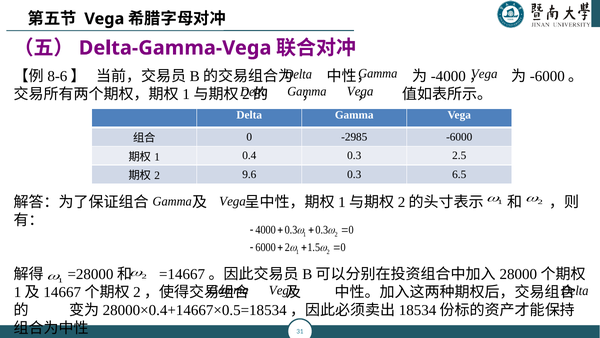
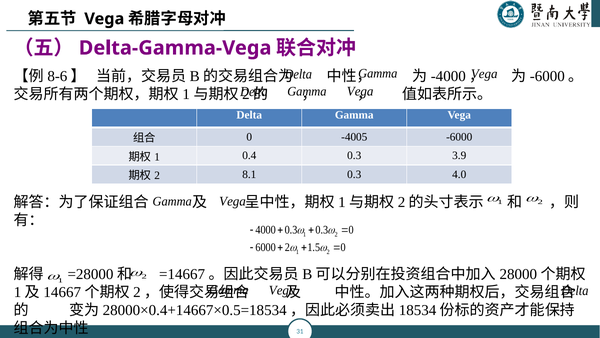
-2985: -2985 -> -4005 (354, 137)
2.5: 2.5 -> 3.9 (459, 156)
9.6: 9.6 -> 8.1 (249, 174)
6.5: 6.5 -> 4.0 (459, 174)
